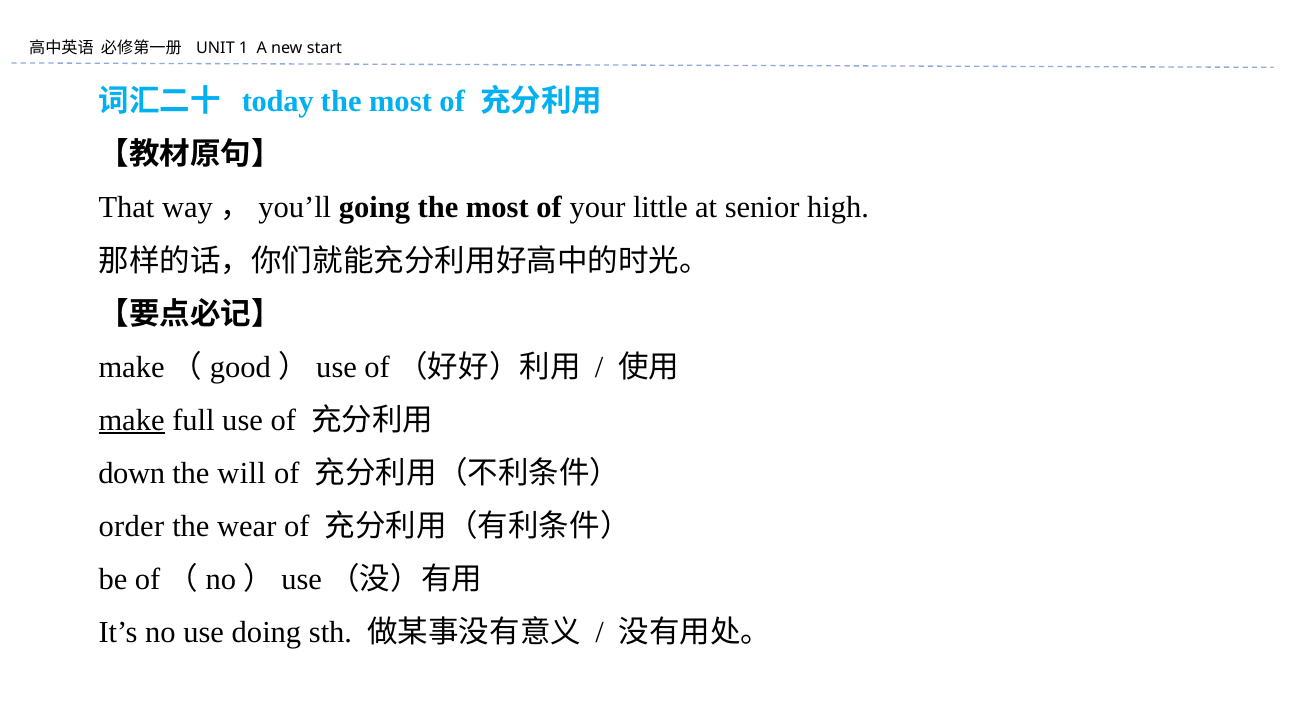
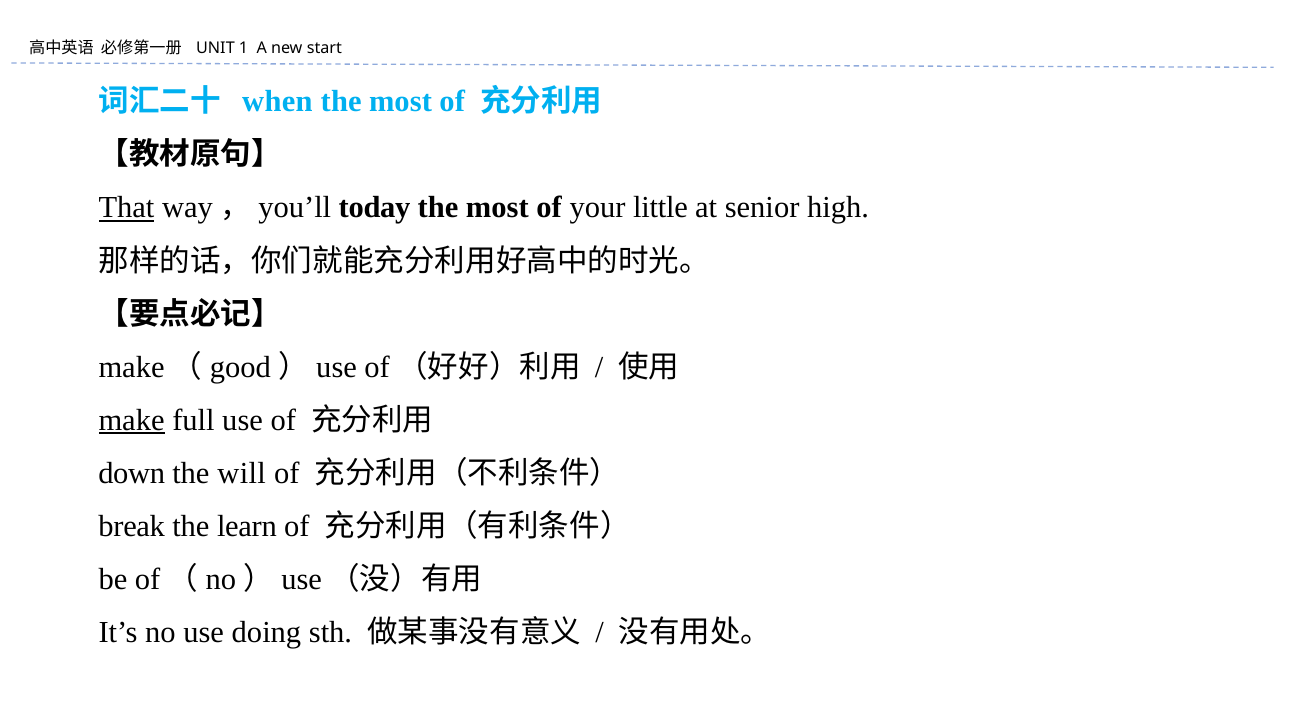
today: today -> when (277, 102)
That underline: none -> present (126, 208)
going: going -> today (375, 208)
order: order -> break (132, 526)
wear: wear -> learn (247, 526)
